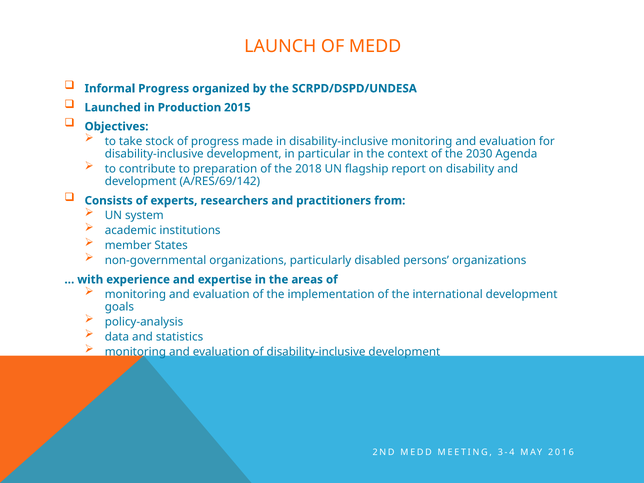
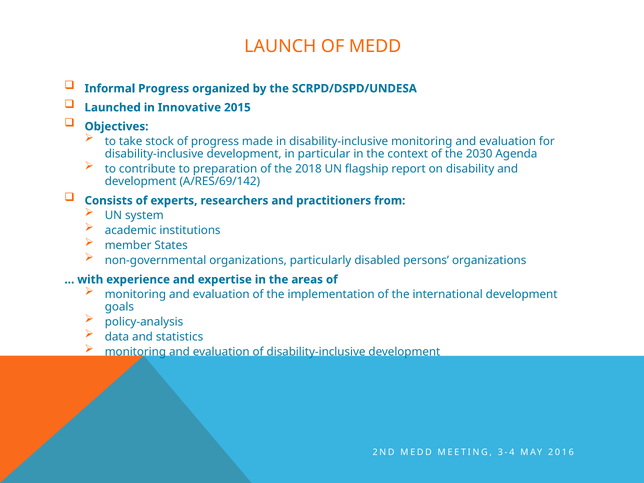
Production: Production -> Innovative (189, 108)
